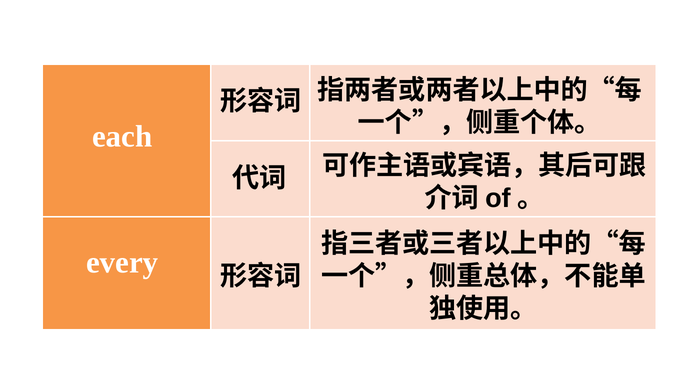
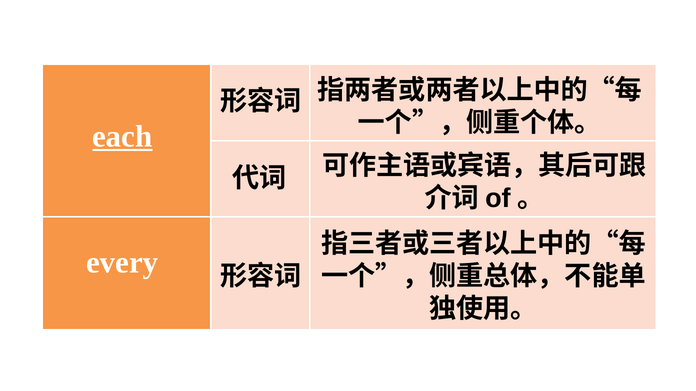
each underline: none -> present (122, 137)
